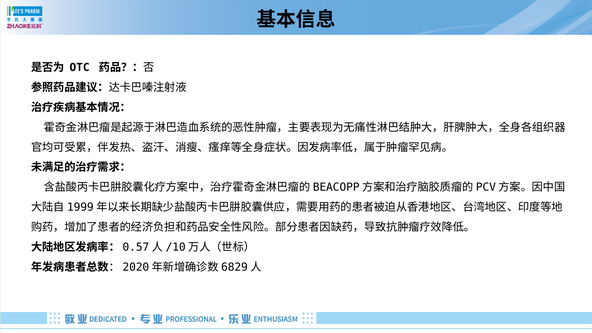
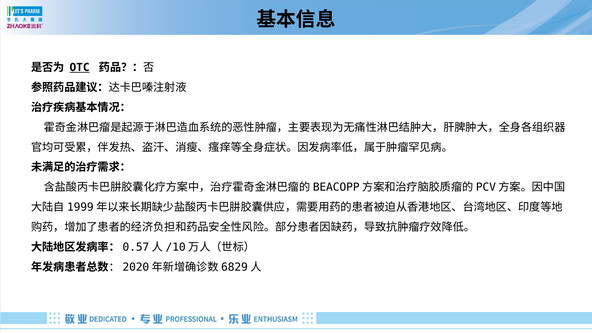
OTC underline: none -> present (80, 67)
